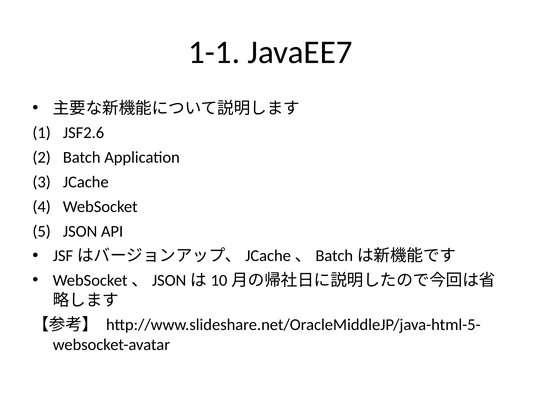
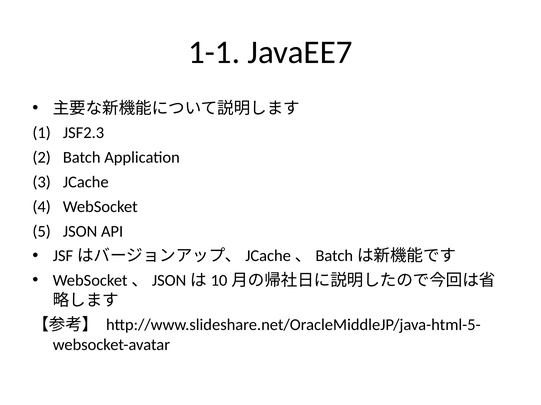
JSF2.6: JSF2.6 -> JSF2.3 (84, 133)
